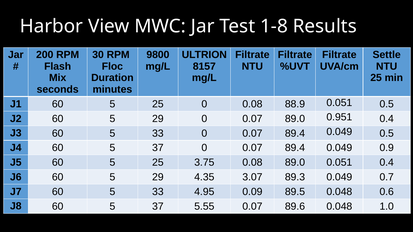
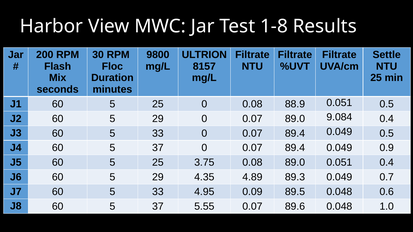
0.951: 0.951 -> 9.084 (339, 117)
3.07: 3.07 -> 4.89 (252, 177)
